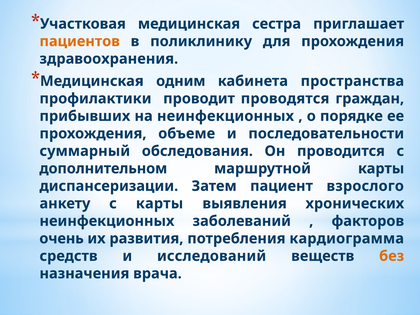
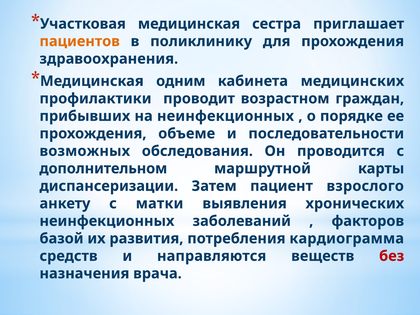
пространства: пространства -> медицинских (352, 81)
проводятся: проводятся -> возрастном (285, 99)
суммарный: суммарный -> возможных (85, 151)
с карты: карты -> матки (160, 204)
очень: очень -> базой (62, 239)
исследований: исследований -> направляются (212, 256)
без colour: orange -> red (392, 256)
